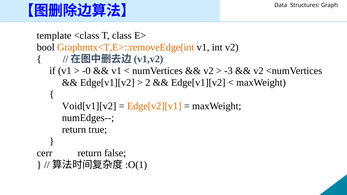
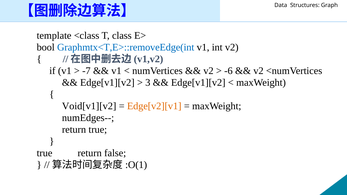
Graphmtx<T,E>::removeEdge(int colour: orange -> blue (126, 47)
-0: -0 -> -7 (86, 71)
-3: -3 -> -6 (228, 71)
2: 2 -> 3 (148, 83)
cerr: cerr -> true (45, 153)
